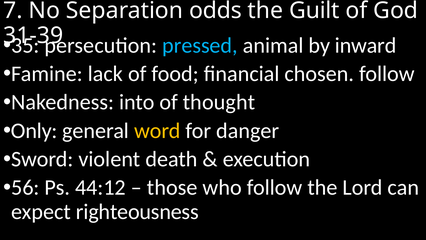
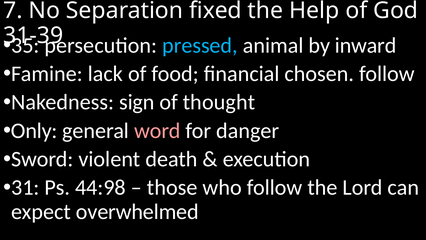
odds: odds -> fixed (215, 11)
Guilt: Guilt -> Help (314, 11)
into: into -> sign (137, 102)
word colour: yellow -> pink (157, 131)
56: 56 -> 31 (25, 187)
44:12: 44:12 -> 44:98 (100, 187)
righteousness: righteousness -> overwhelmed (137, 211)
